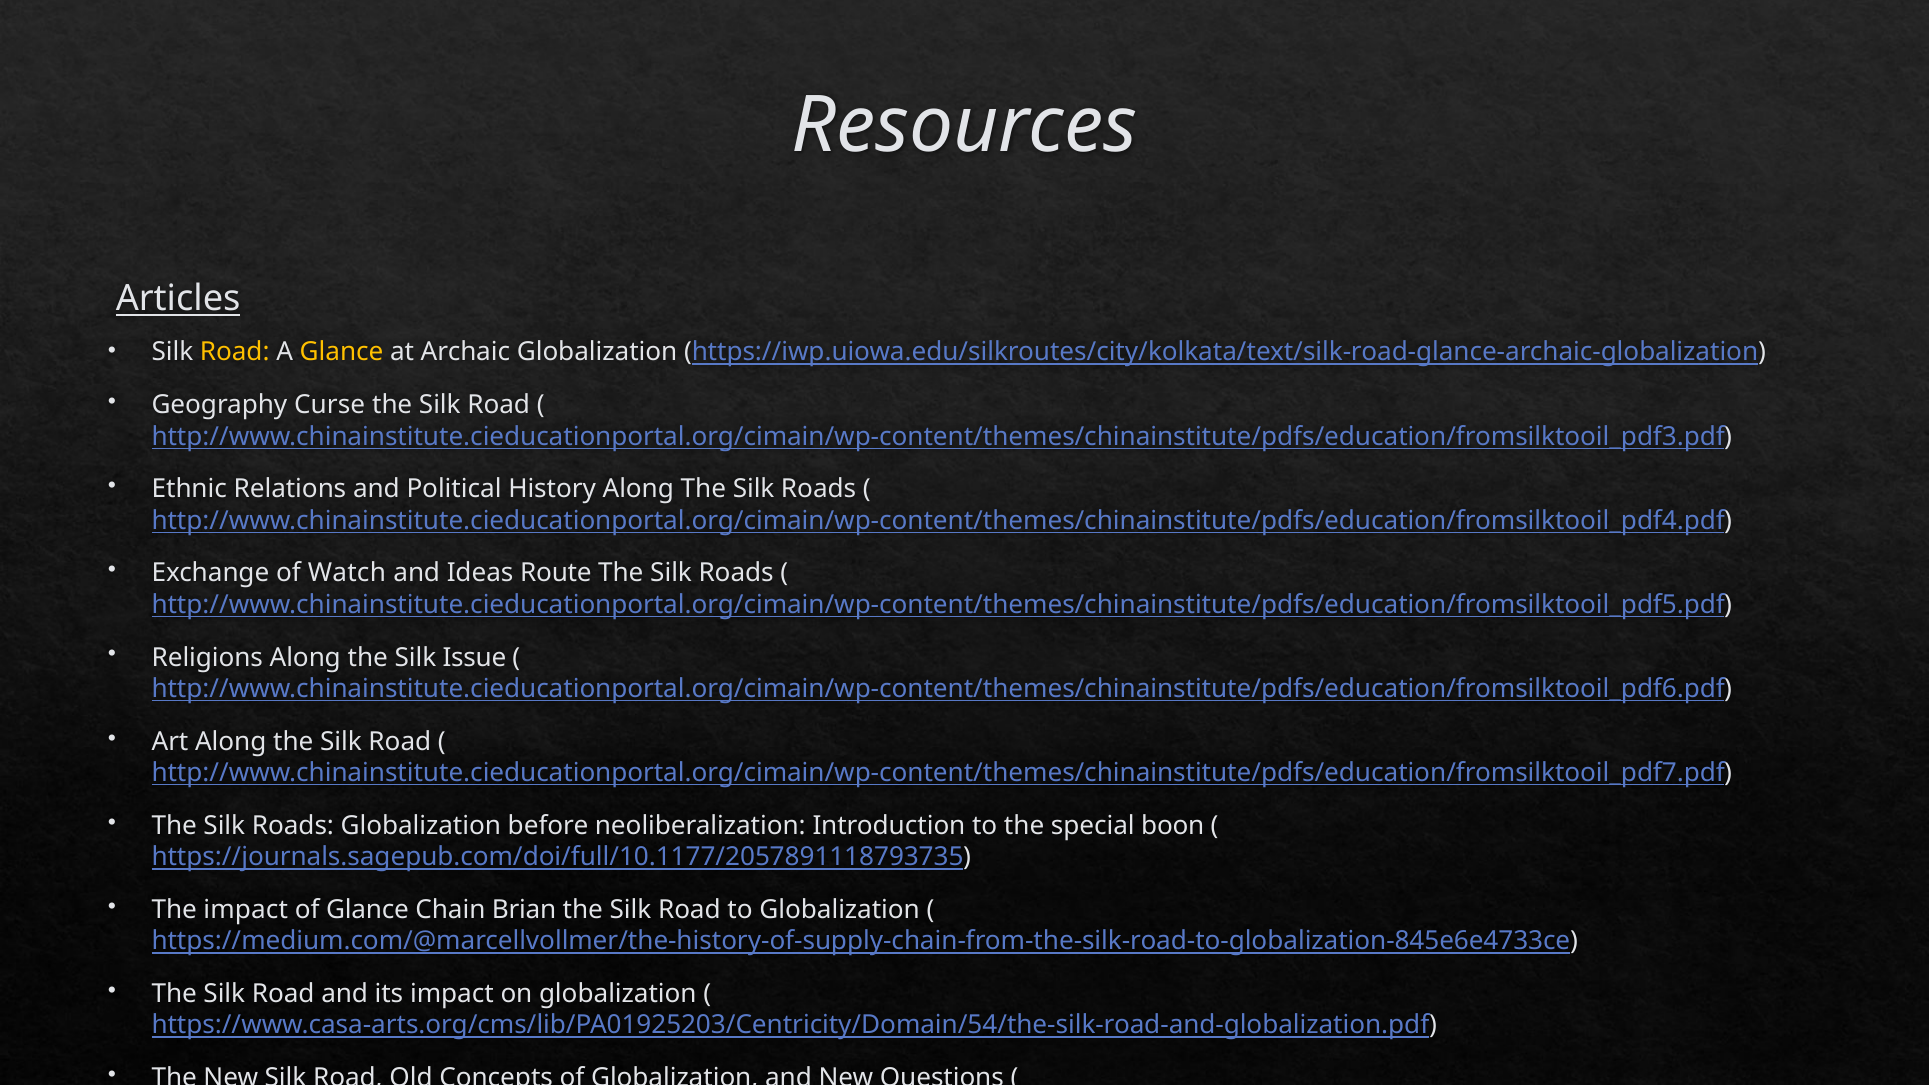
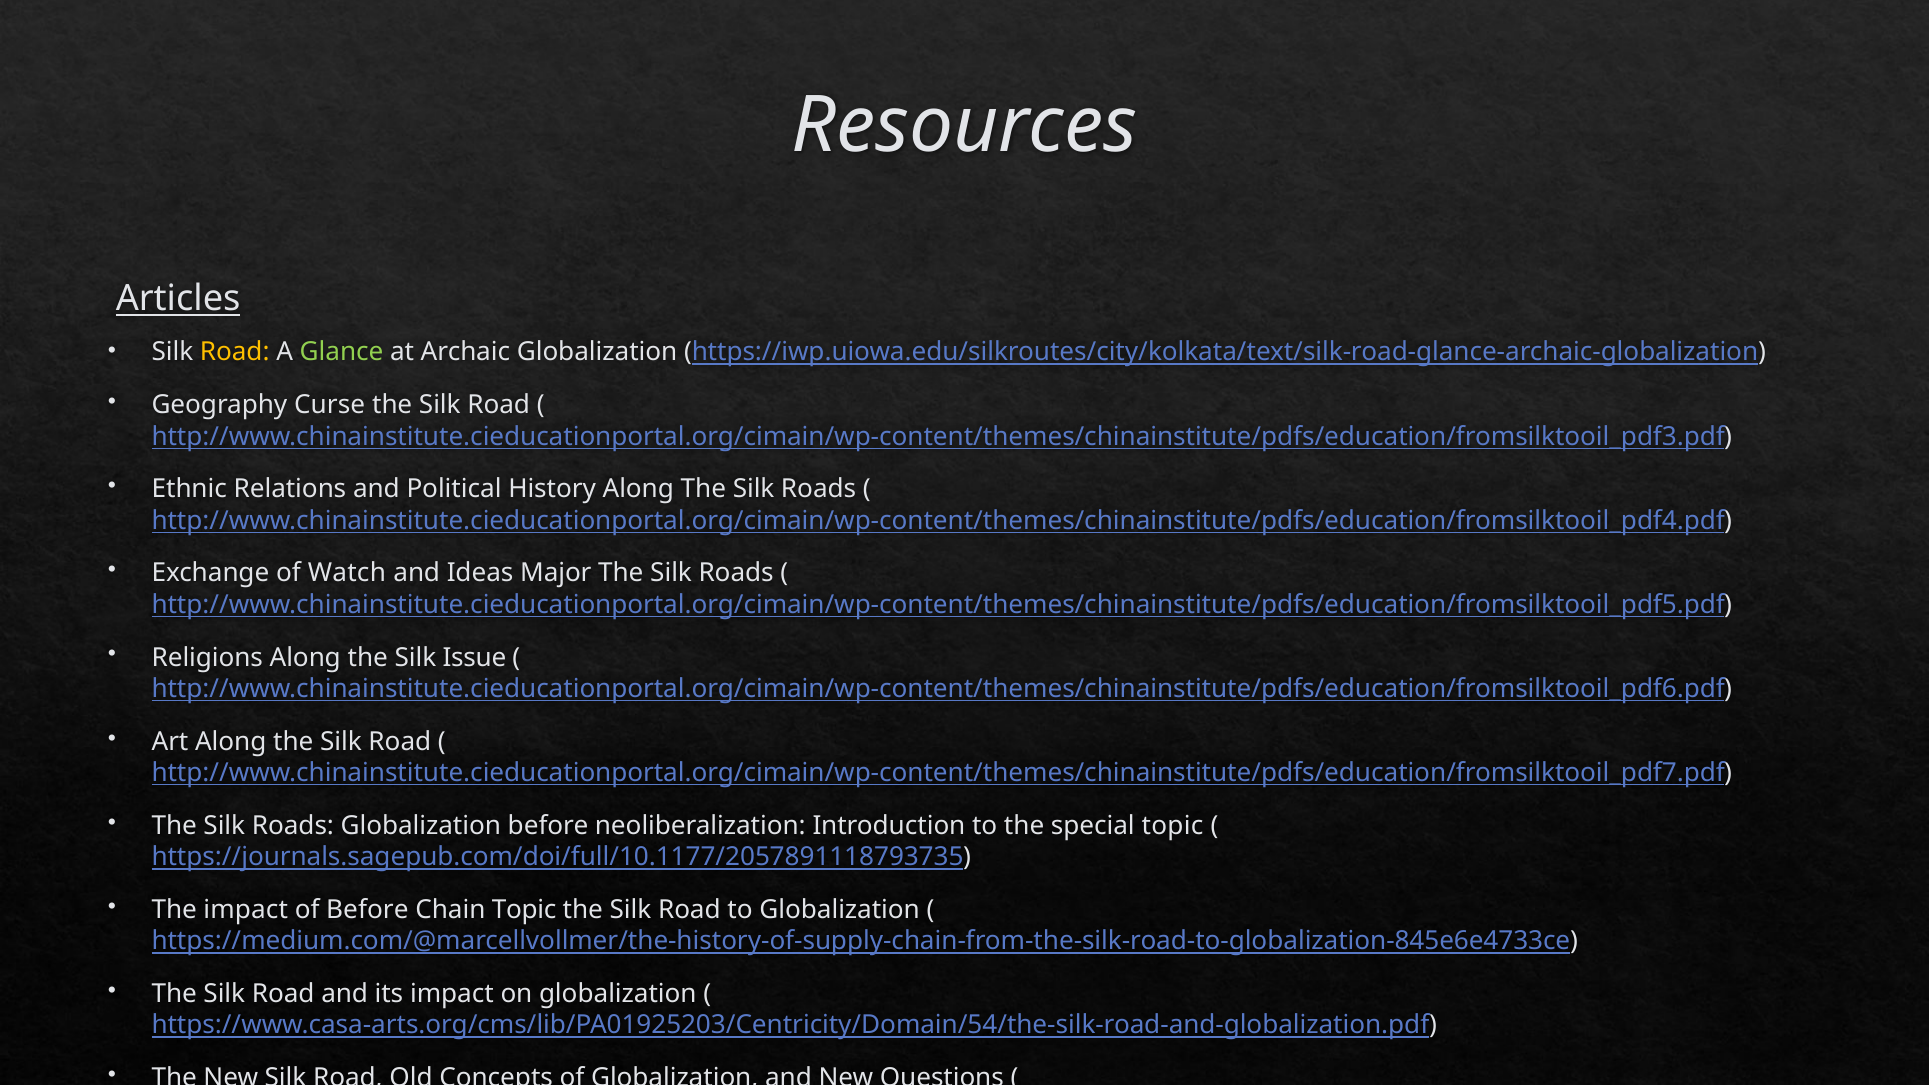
Glance colour: yellow -> light green (342, 352)
Route: Route -> Major (556, 573)
special boon: boon -> topic (1173, 826)
of Glance: Glance -> Before (367, 910)
Chain Brian: Brian -> Topic (524, 910)
